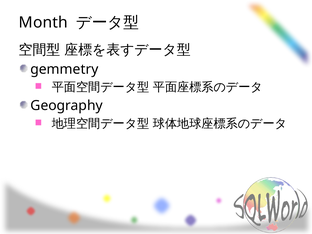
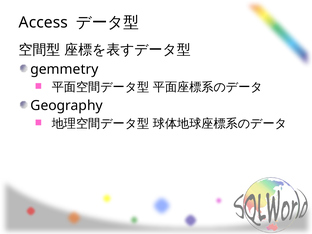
Month: Month -> Access (43, 22)
